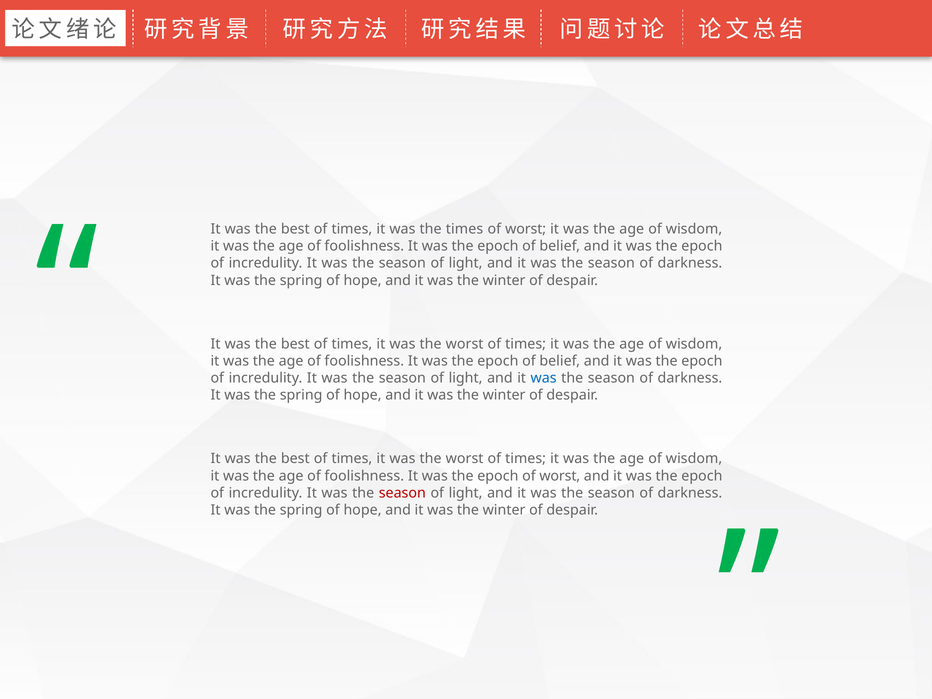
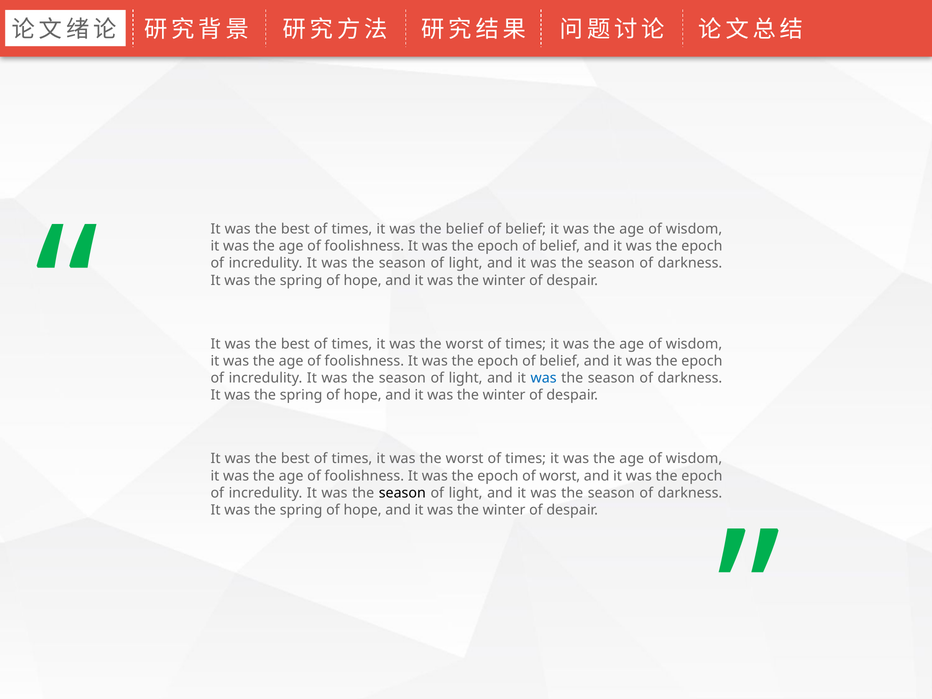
the times: times -> belief (465, 229)
worst: worst -> belief (526, 229)
season colour: red -> black (402, 493)
